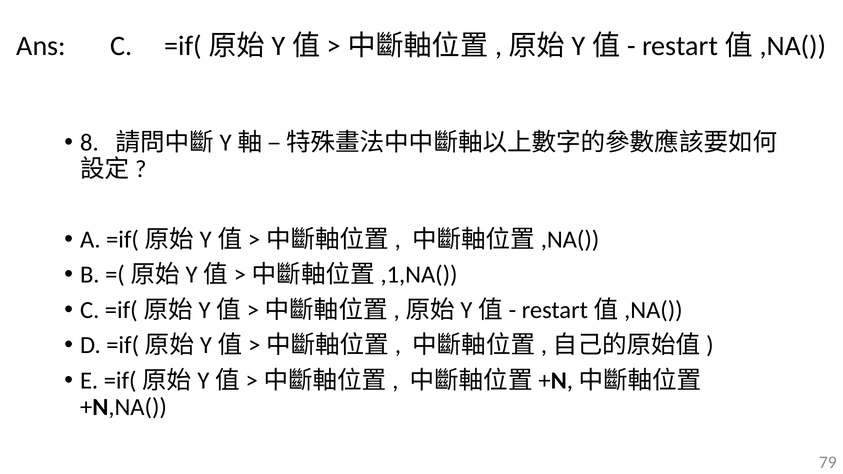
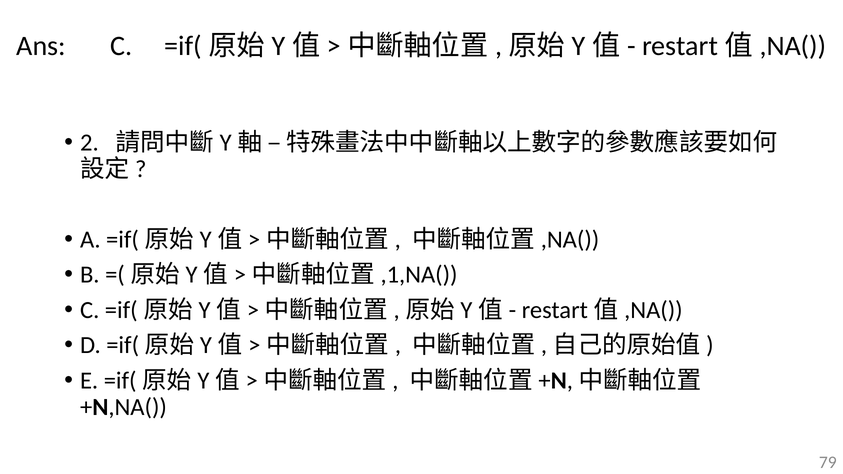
8: 8 -> 2 (89, 142)
